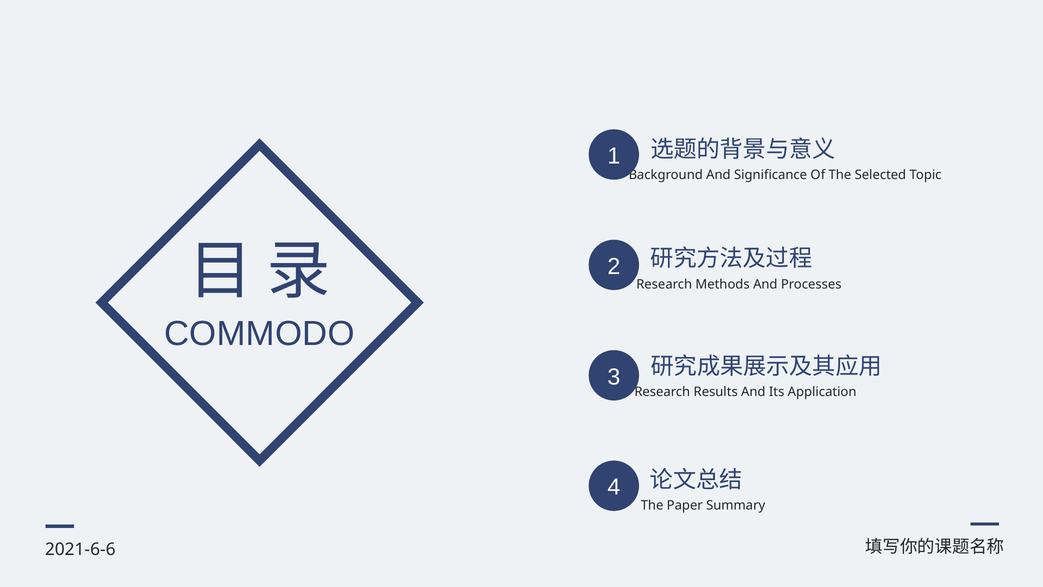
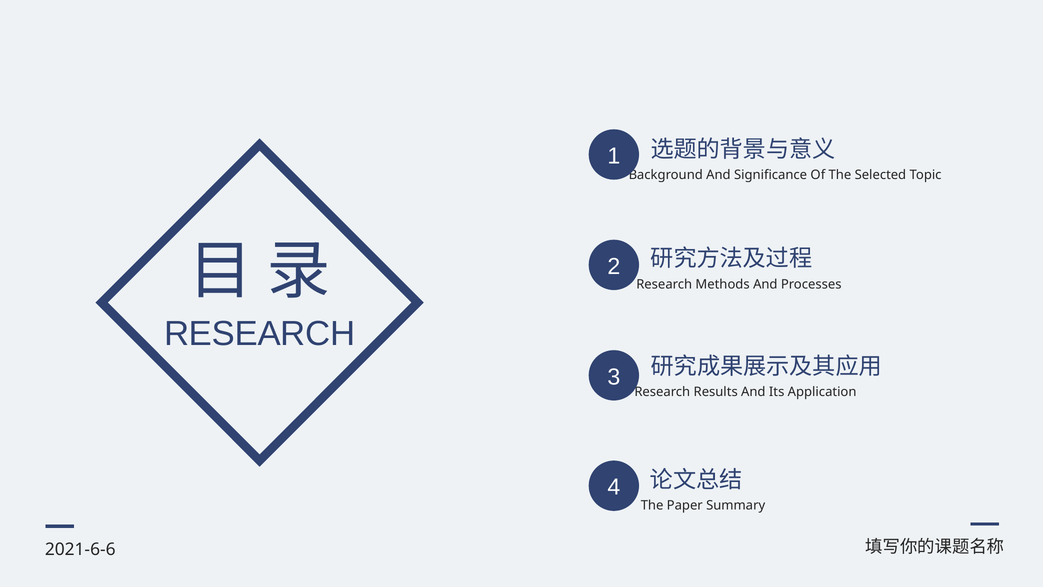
COMMODO: COMMODO -> RESEARCH (260, 334)
